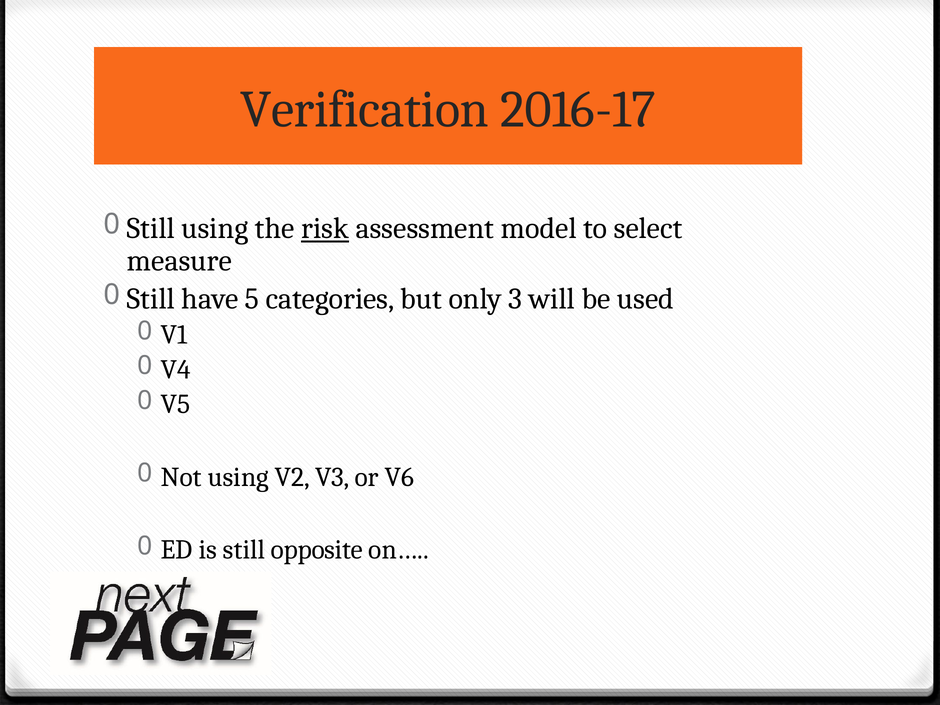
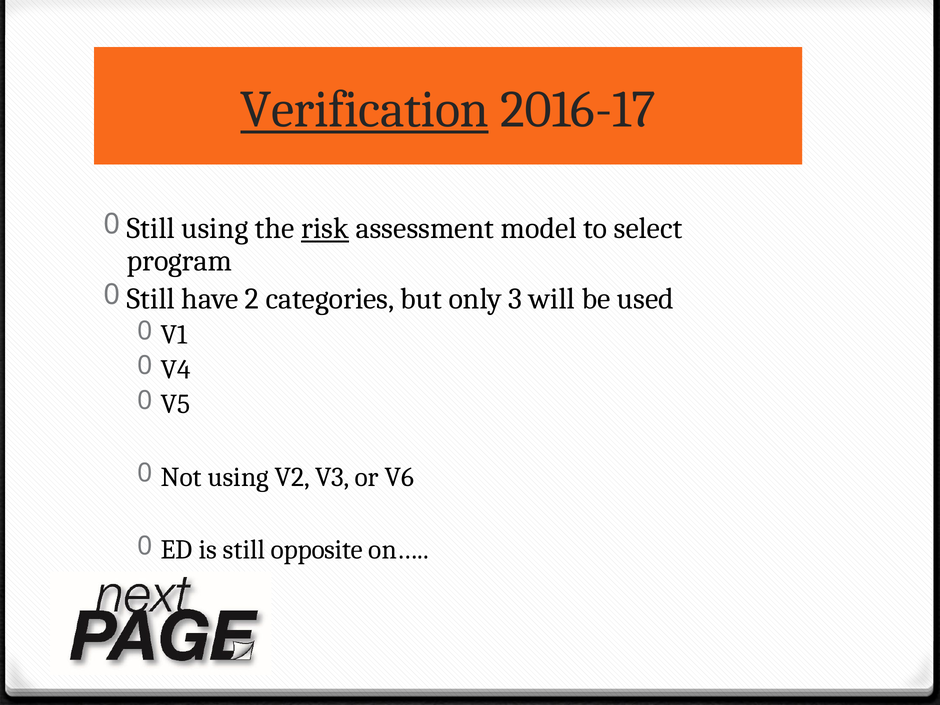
Verification underline: none -> present (365, 109)
measure: measure -> program (179, 261)
5: 5 -> 2 (252, 299)
